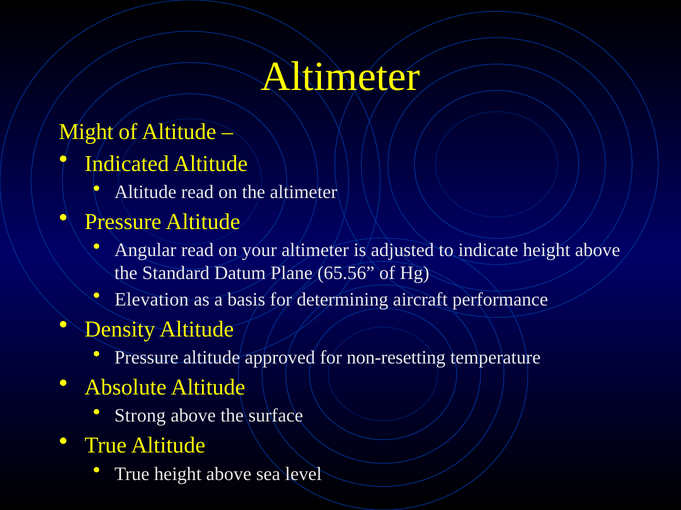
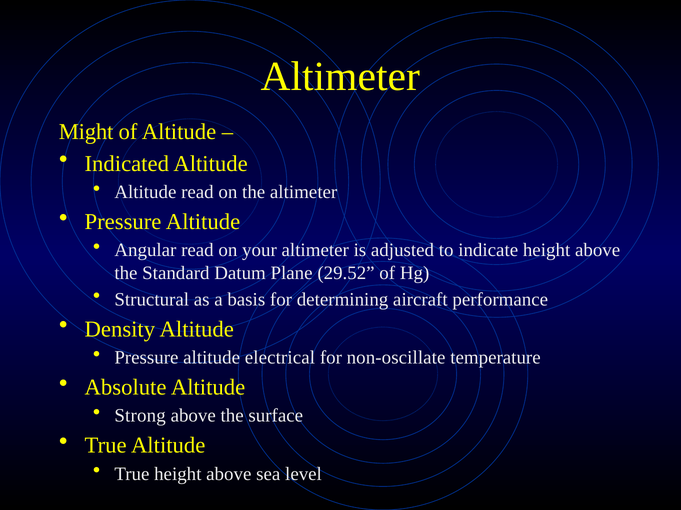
65.56: 65.56 -> 29.52 (346, 273)
Elevation: Elevation -> Structural (152, 300)
approved: approved -> electrical (280, 358)
non-resetting: non-resetting -> non-oscillate (396, 358)
